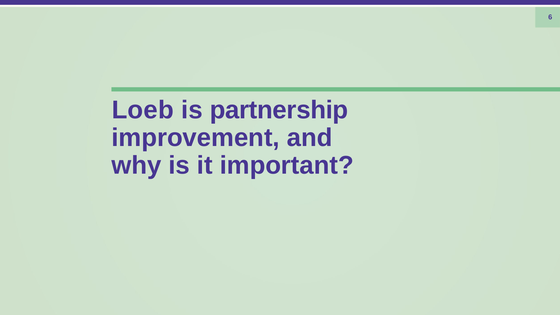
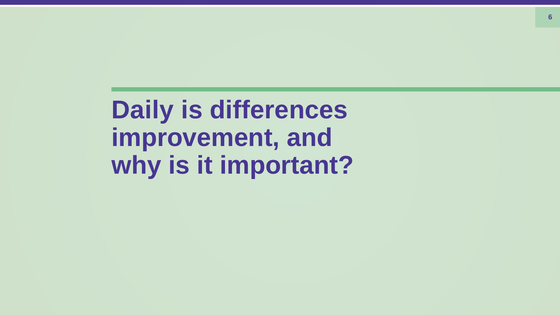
Loeb: Loeb -> Daily (143, 110)
partnership: partnership -> differences (279, 110)
